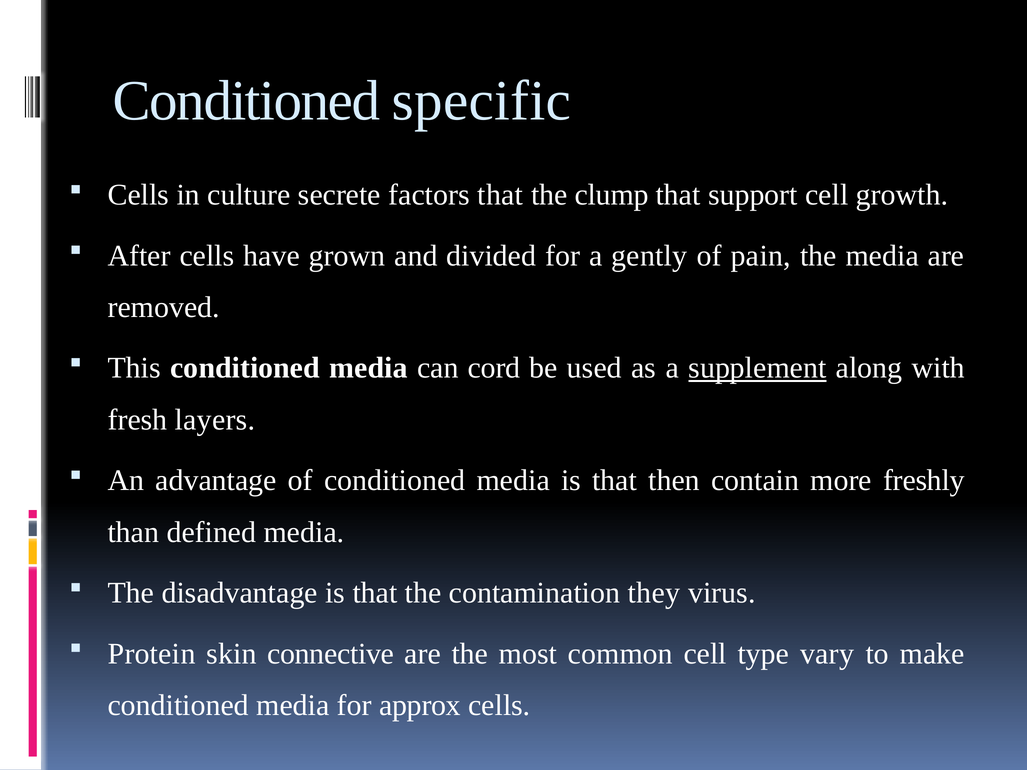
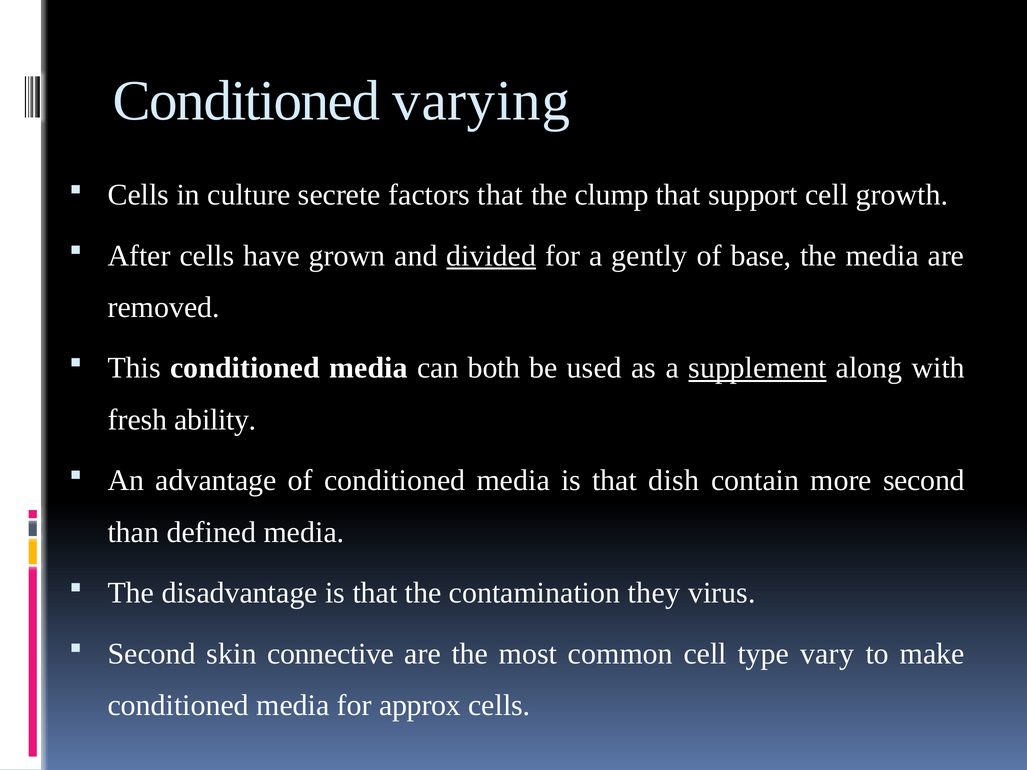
specific: specific -> varying (481, 101)
divided underline: none -> present (491, 256)
pain: pain -> base (761, 256)
cord: cord -> both (494, 368)
layers: layers -> ability (215, 420)
then: then -> dish (674, 481)
more freshly: freshly -> second (924, 481)
Protein: Protein -> Second (152, 654)
